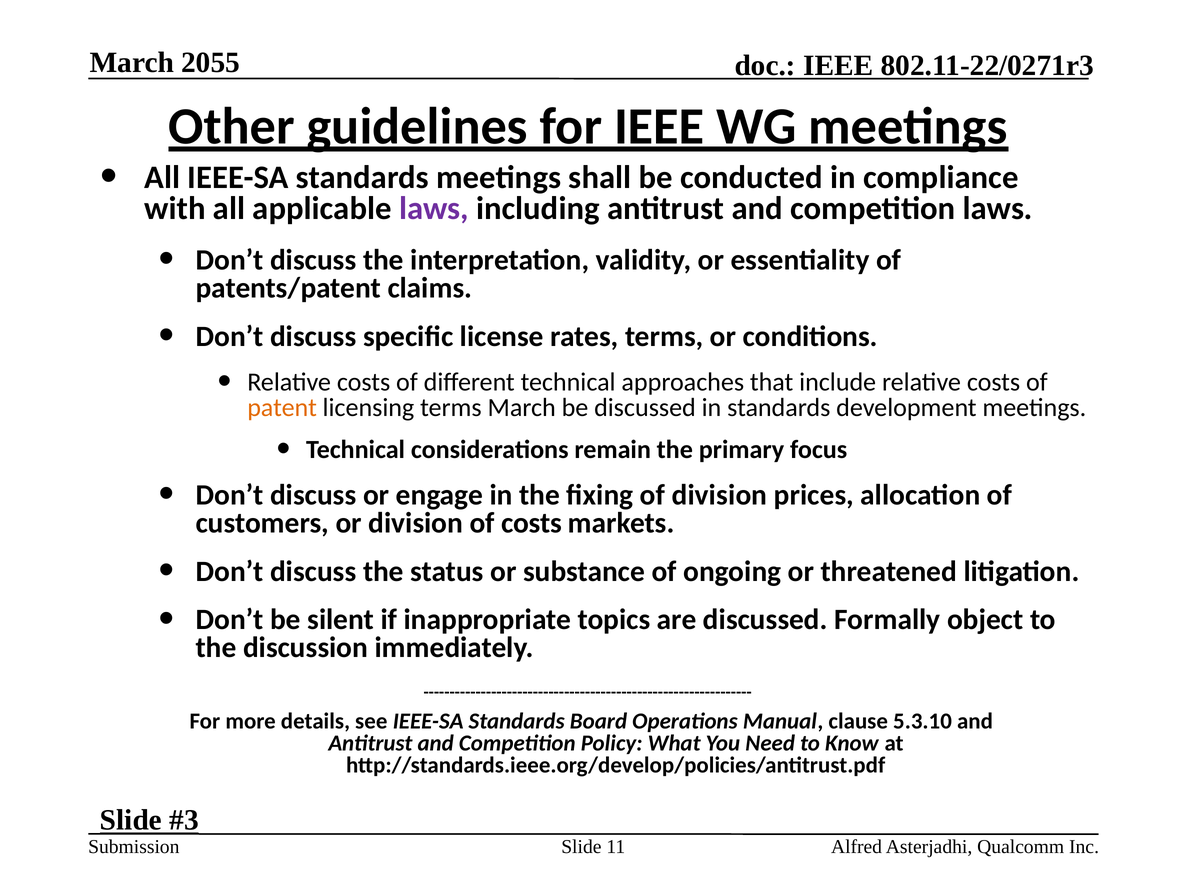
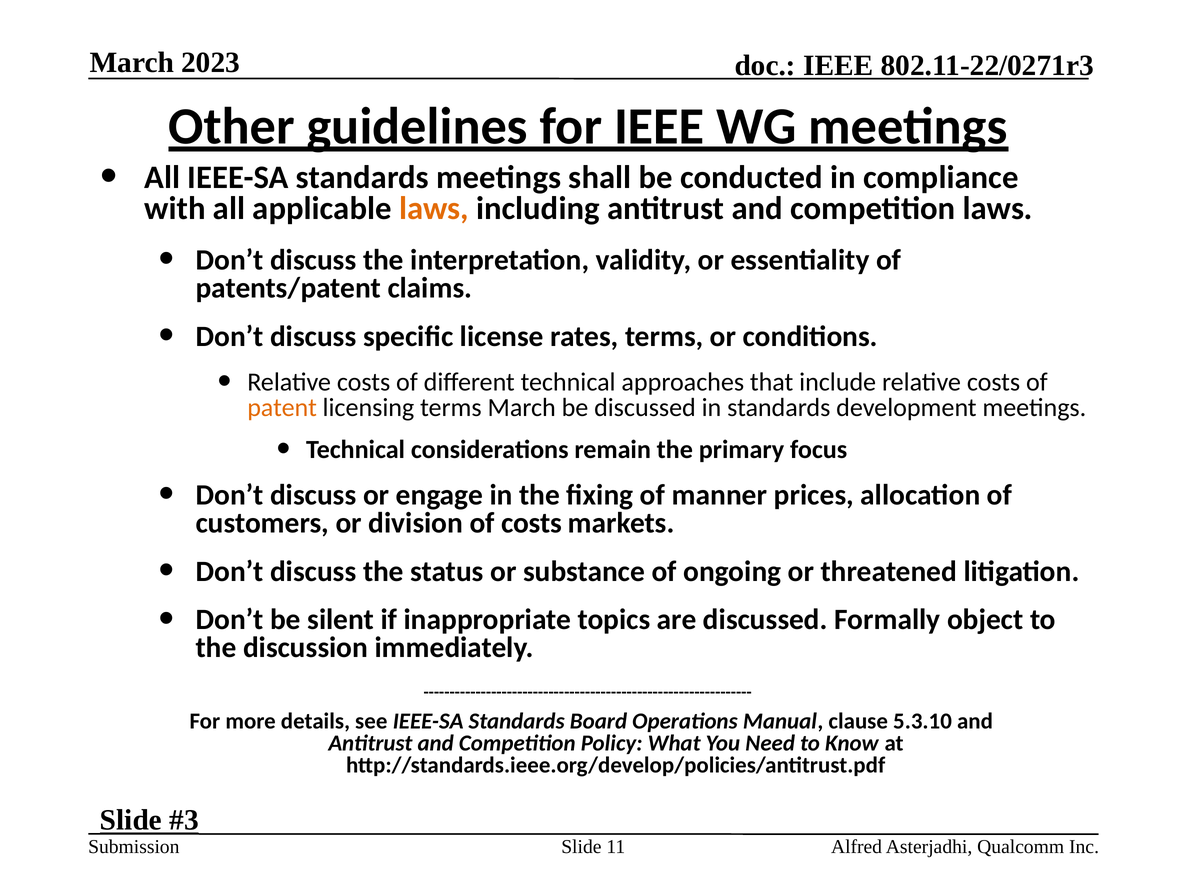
2055: 2055 -> 2023 (211, 62)
laws colour: purple -> orange (434, 209)
of division: division -> manner (719, 495)
